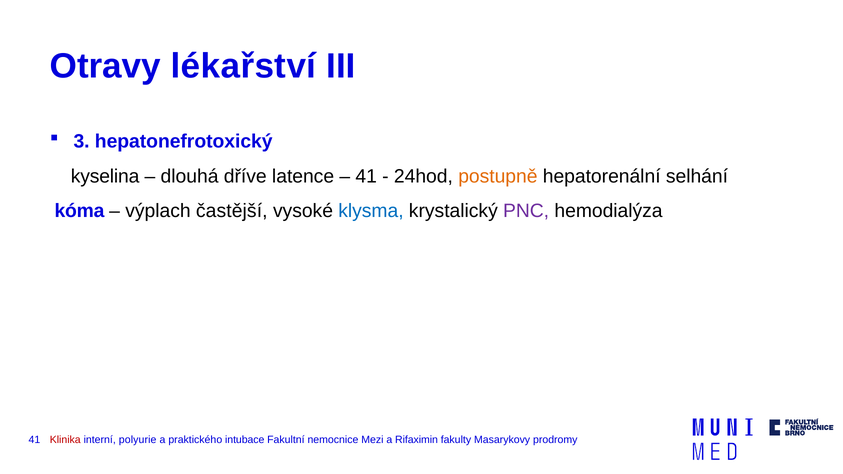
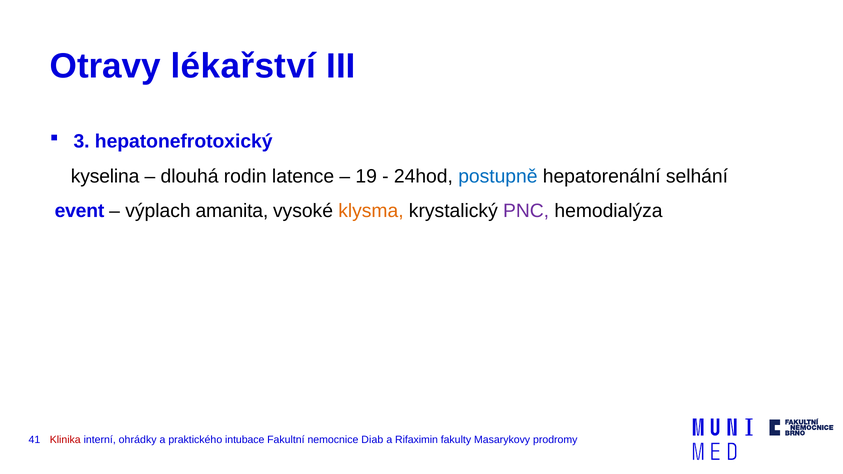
dříve: dříve -> rodin (245, 176)
41: 41 -> 19 (366, 176)
postupně colour: orange -> blue (498, 176)
kóma: kóma -> event (79, 211)
častější: častější -> amanita (232, 211)
klysma colour: blue -> orange (371, 211)
polyurie: polyurie -> ohrádky (138, 440)
Mezi: Mezi -> Diab (372, 440)
